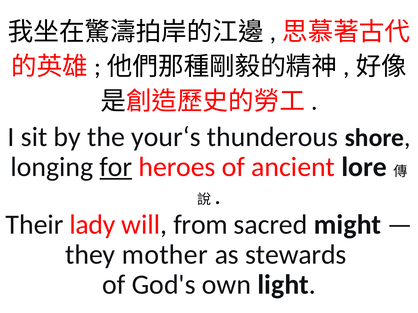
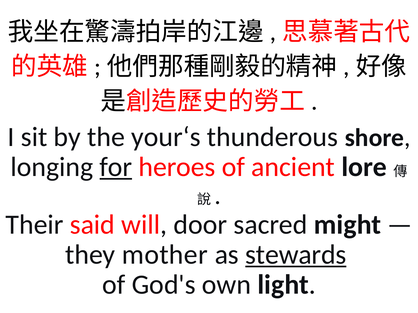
lady: lady -> said (92, 225)
from: from -> door (200, 225)
stewards underline: none -> present (296, 255)
